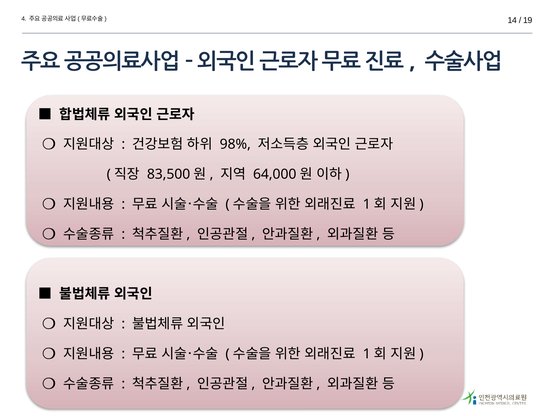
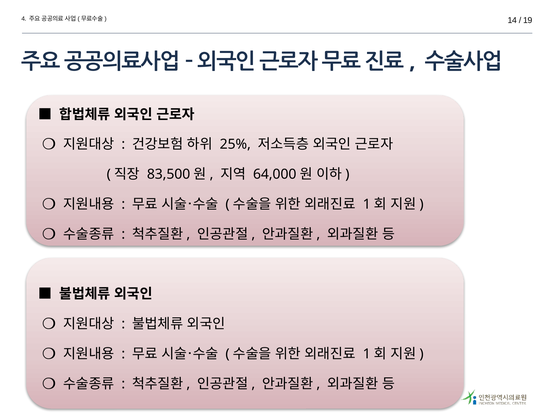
98%: 98% -> 25% (235, 144)
